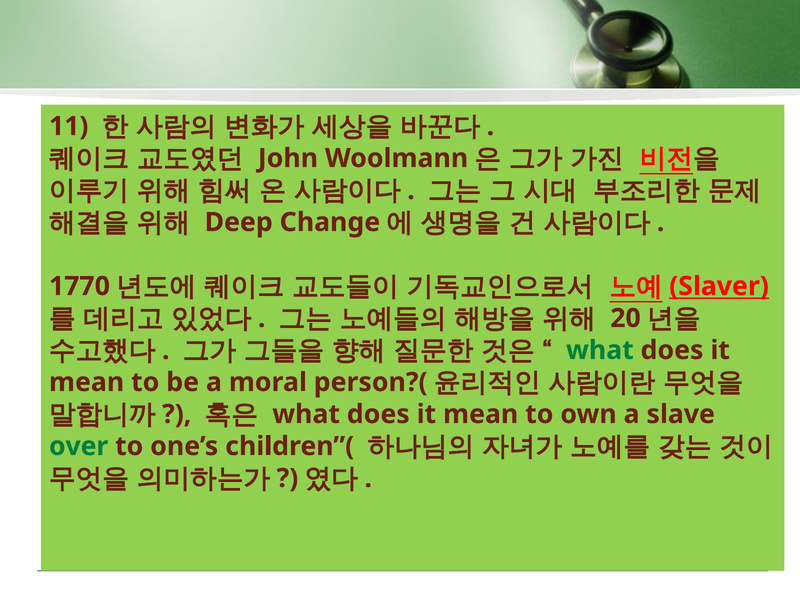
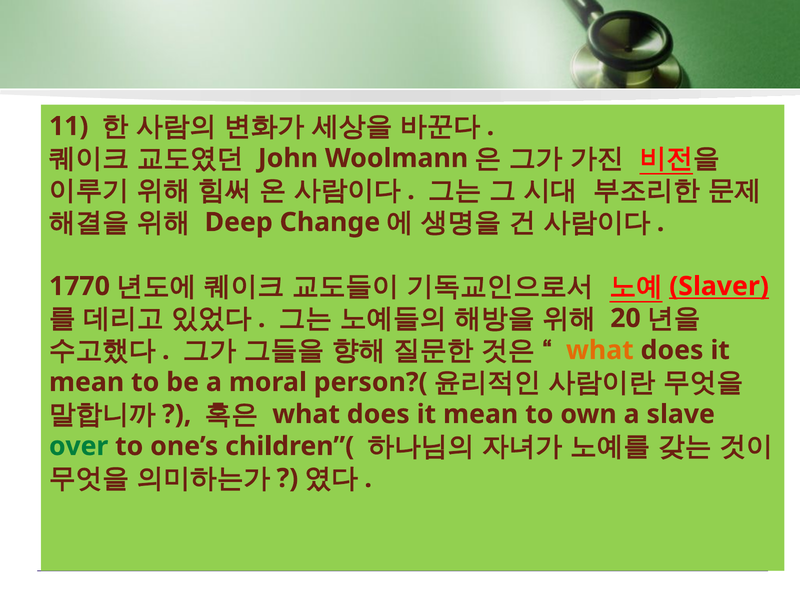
what colour: green -> orange (600, 350)
